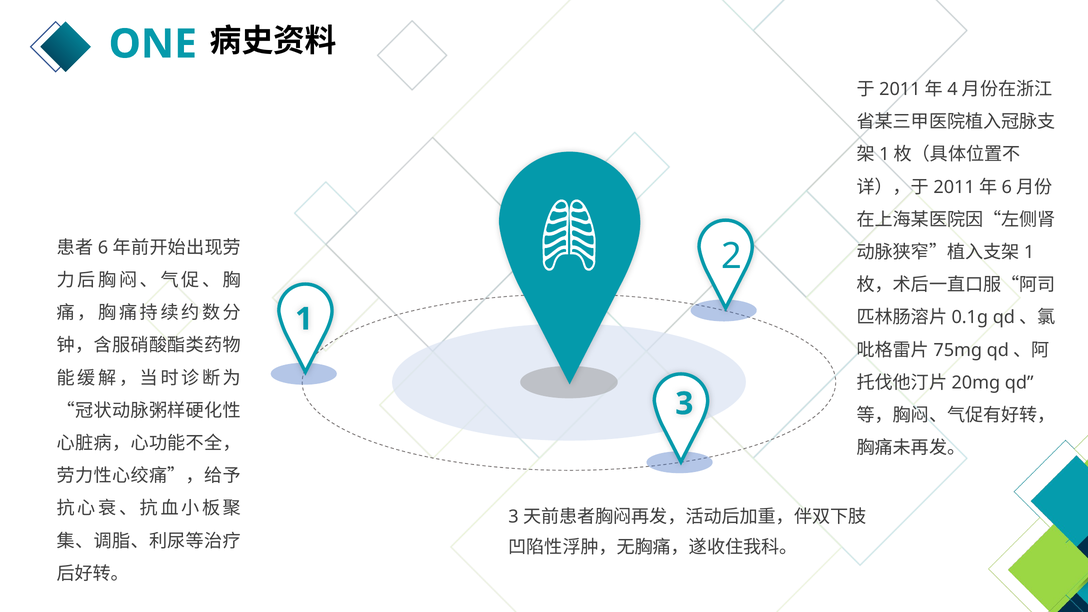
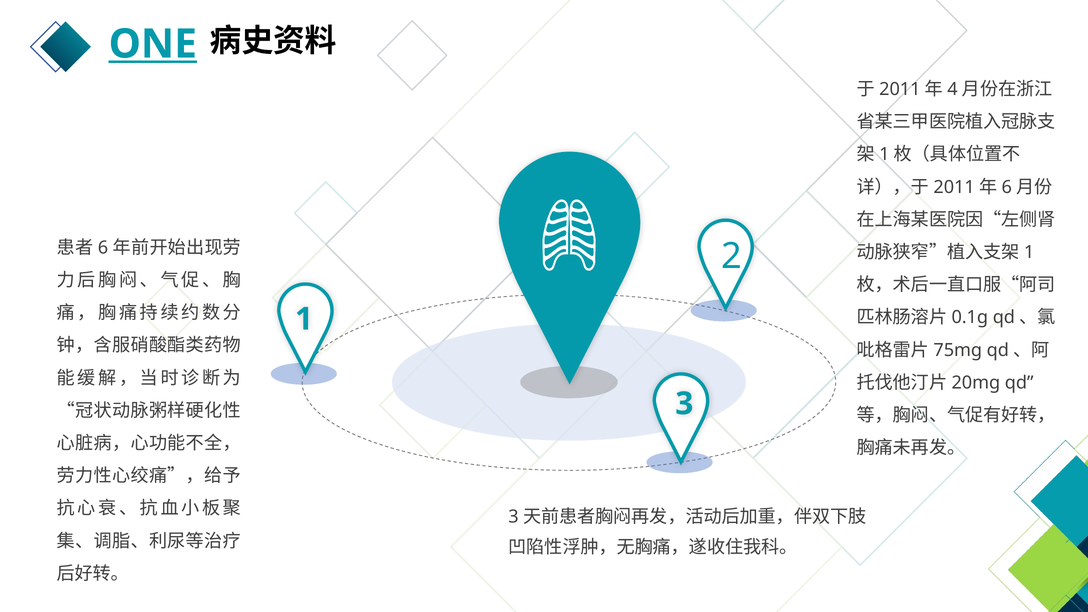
ONE underline: none -> present (153, 44)
